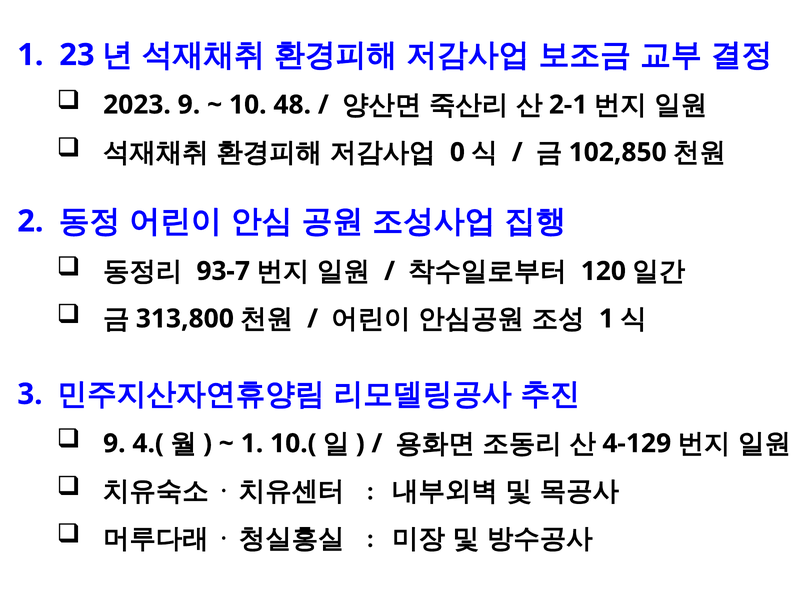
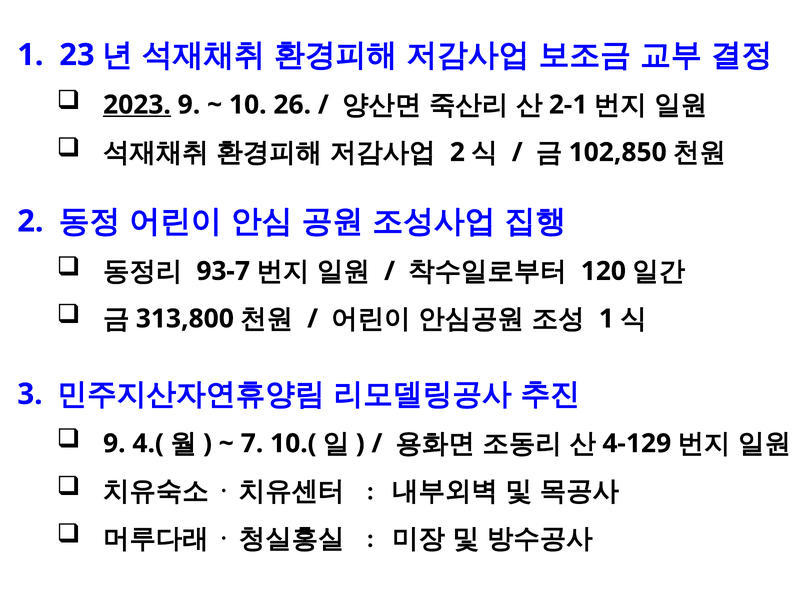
2023 underline: none -> present (137, 105)
48: 48 -> 26 (292, 105)
0: 0 -> 2 (457, 152)
1: 1 -> 7 (252, 443)
